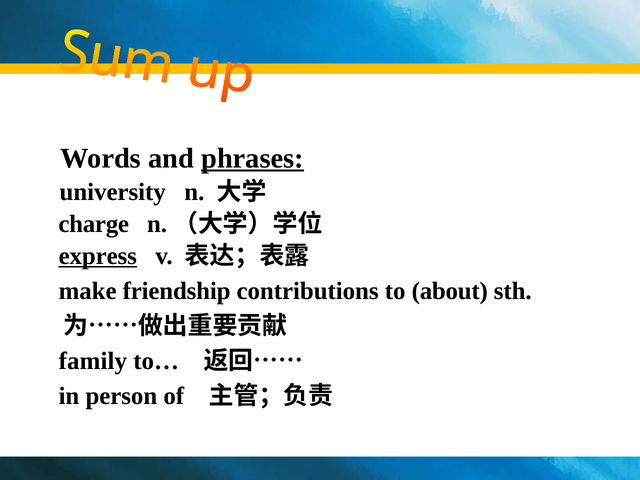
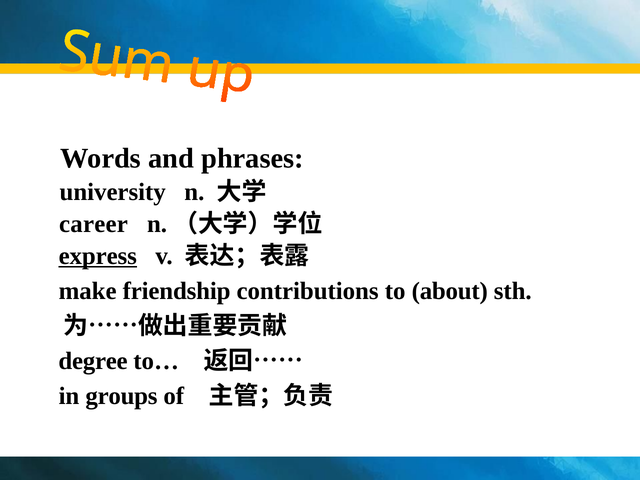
phrases underline: present -> none (253, 158)
charge: charge -> career (93, 224)
family: family -> degree (93, 361)
person: person -> groups (121, 396)
